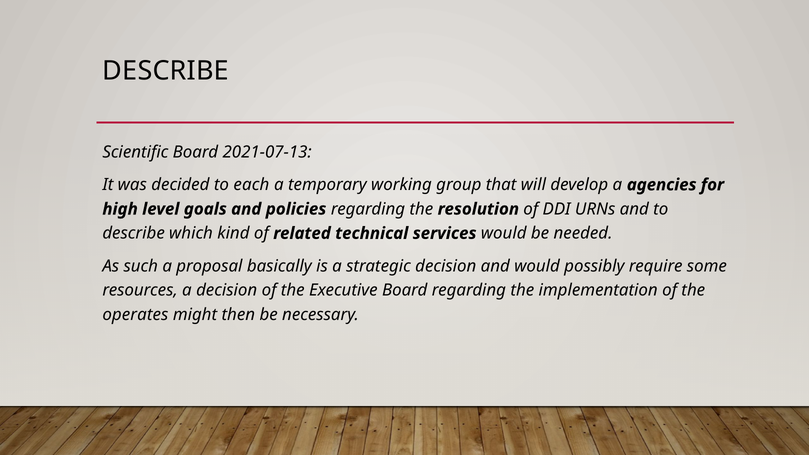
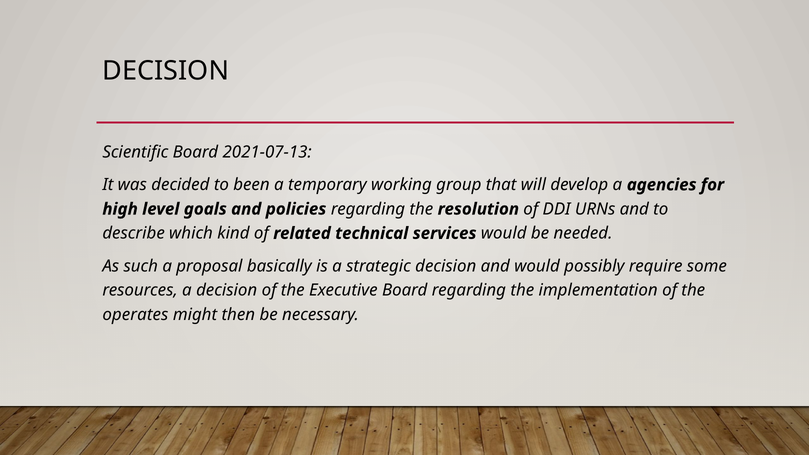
DESCRIBE: DESCRIBE -> DECISION (166, 71)
each: each -> been (251, 185)
